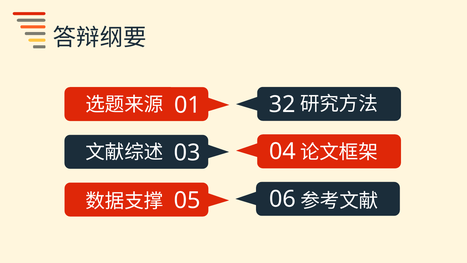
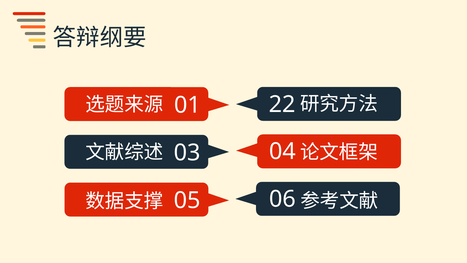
32: 32 -> 22 (282, 104)
